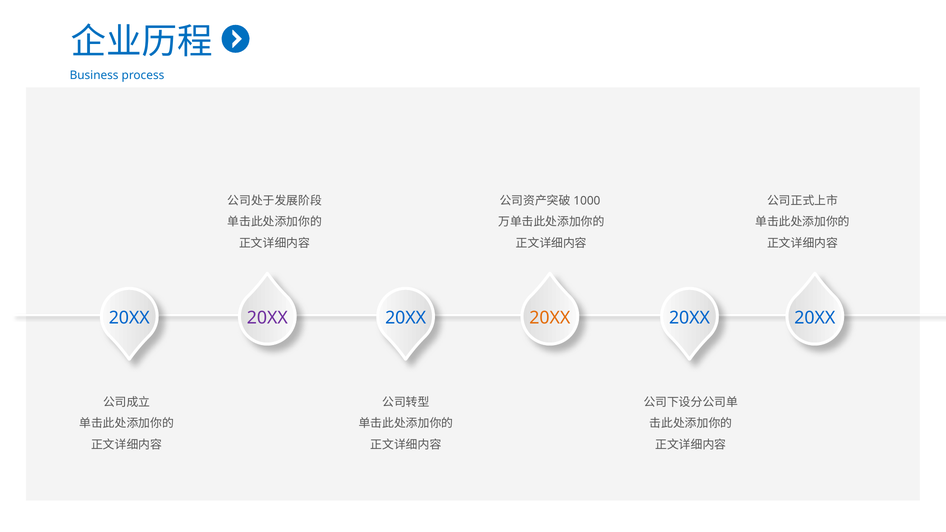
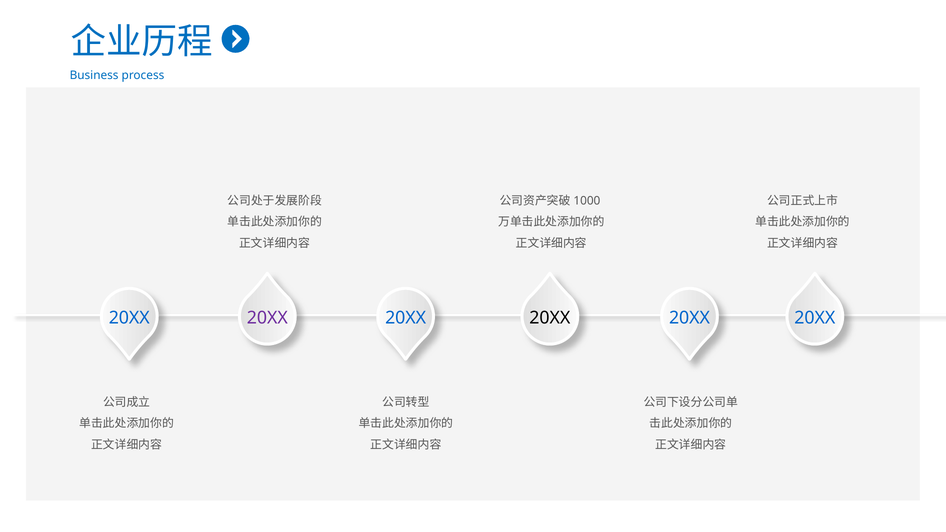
20XX colour: orange -> black (550, 318)
